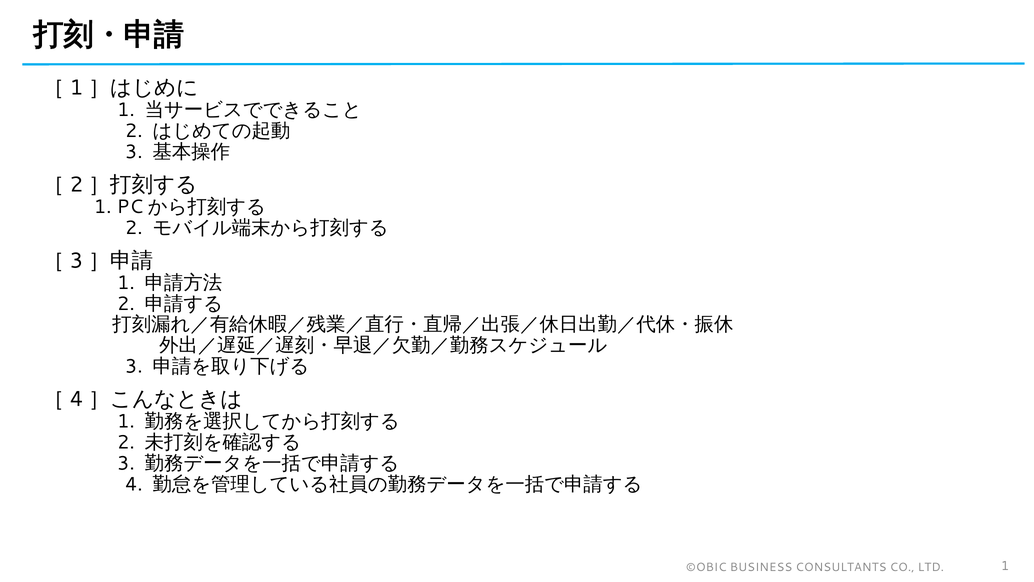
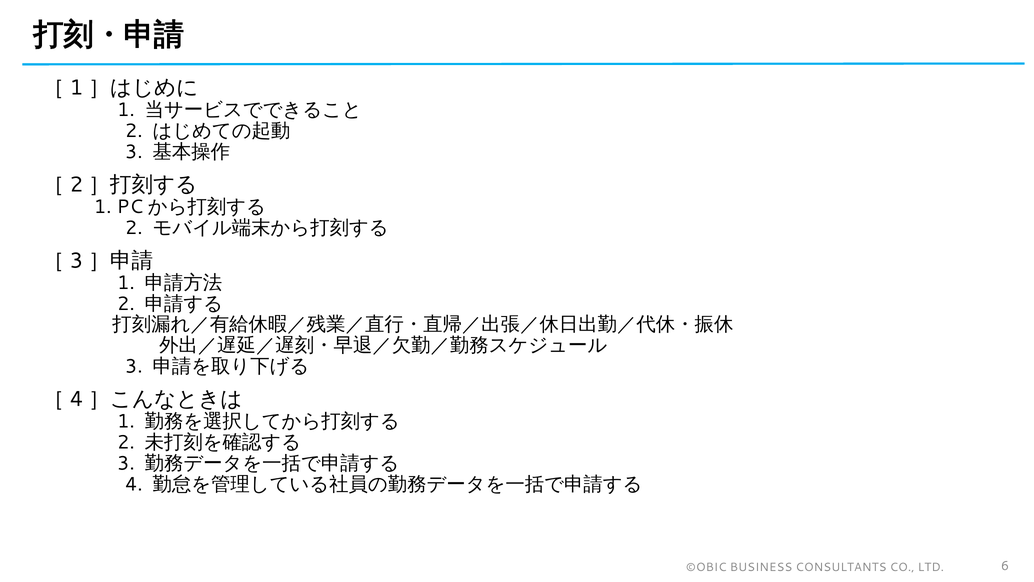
LTD 1: 1 -> 6 (1005, 566)
